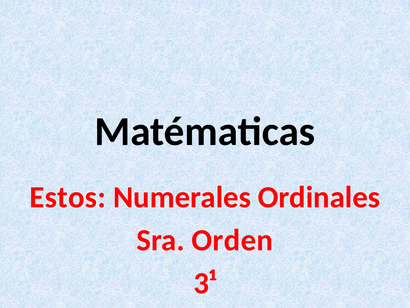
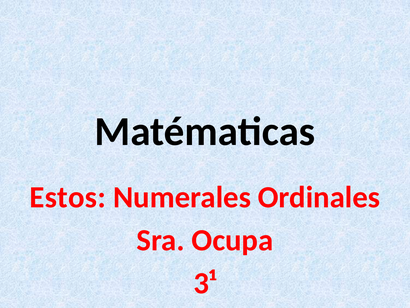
Orden: Orden -> Ocupa (232, 240)
